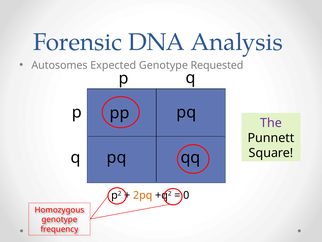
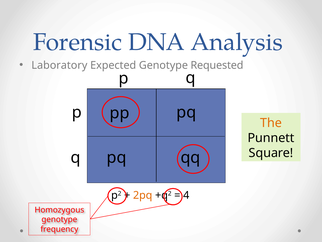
Autosomes: Autosomes -> Laboratory (59, 65)
The colour: purple -> orange (271, 123)
0: 0 -> 4 (186, 195)
